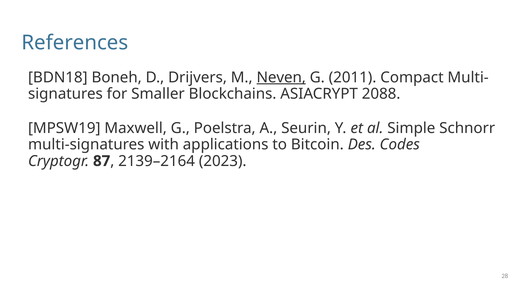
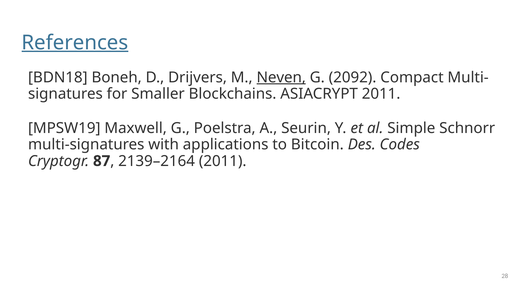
References underline: none -> present (75, 43)
2011: 2011 -> 2092 (353, 77)
ASIACRYPT 2088: 2088 -> 2011 (381, 94)
2139–2164 2023: 2023 -> 2011 (223, 161)
